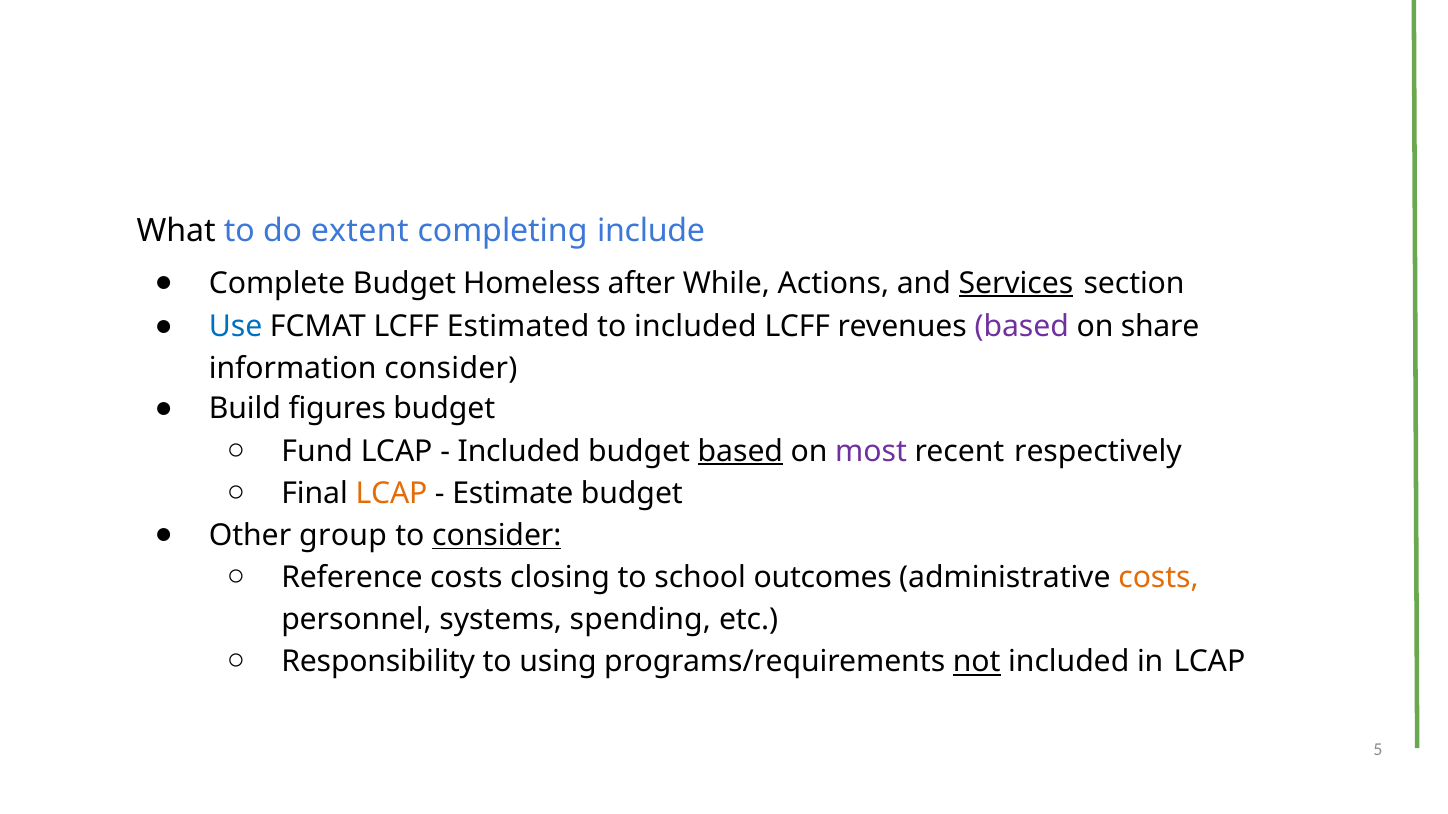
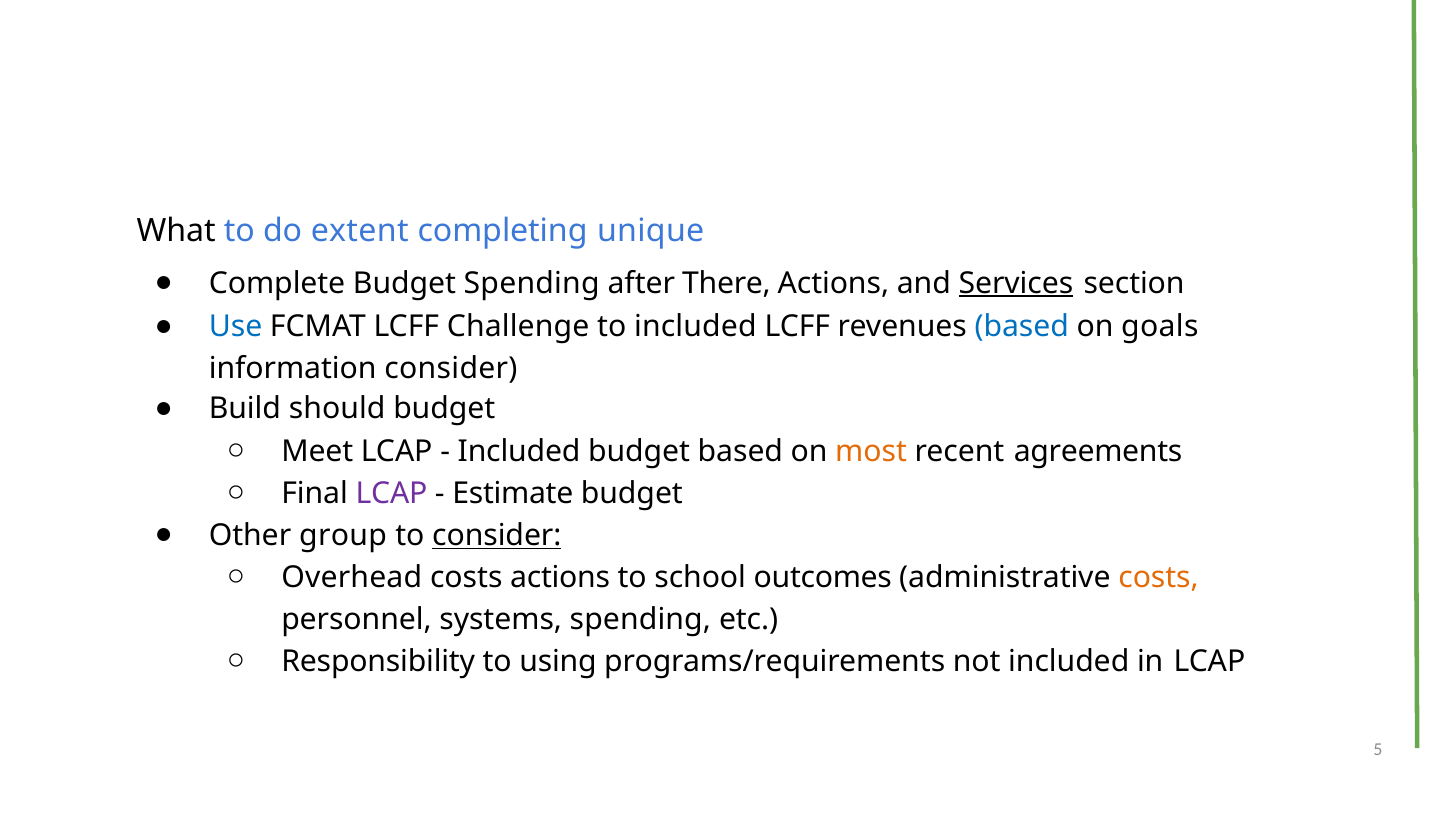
include: include -> unique (651, 231)
Budget Homeless: Homeless -> Spending (532, 283)
While: While -> There (727, 283)
Estimated: Estimated -> Challenge (518, 327)
based colour: purple -> blue (1022, 327)
share: share -> goals (1160, 327)
figures: figures -> should (337, 409)
Fund: Fund -> Meet (317, 451)
based underline: present -> none (740, 451)
most colour: purple -> orange (871, 451)
respectively: respectively -> agreements (1098, 451)
LCAP colour: orange -> purple (391, 494)
Reference: Reference -> Overhead (352, 578)
costs closing: closing -> actions (560, 578)
not underline: present -> none (977, 662)
